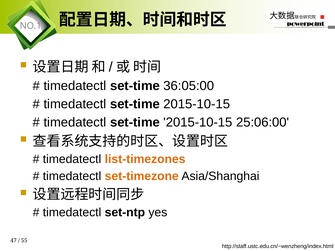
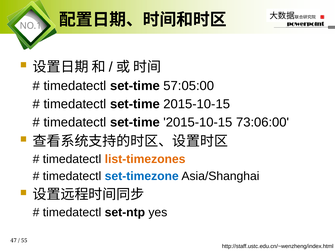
36:05:00: 36:05:00 -> 57:05:00 (189, 86)
25:06:00: 25:06:00 -> 73:06:00 (263, 122)
set-timezone colour: orange -> blue (142, 176)
